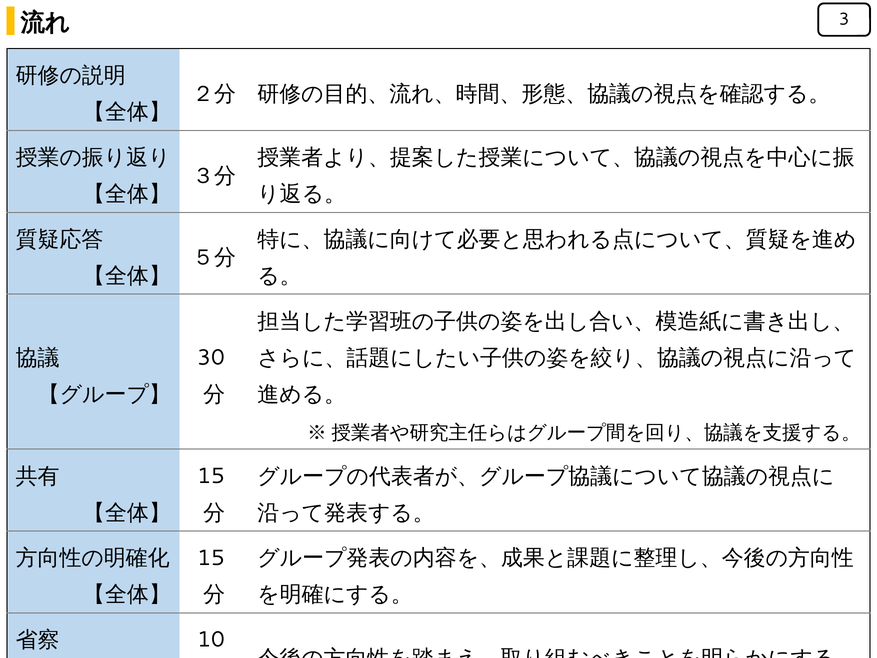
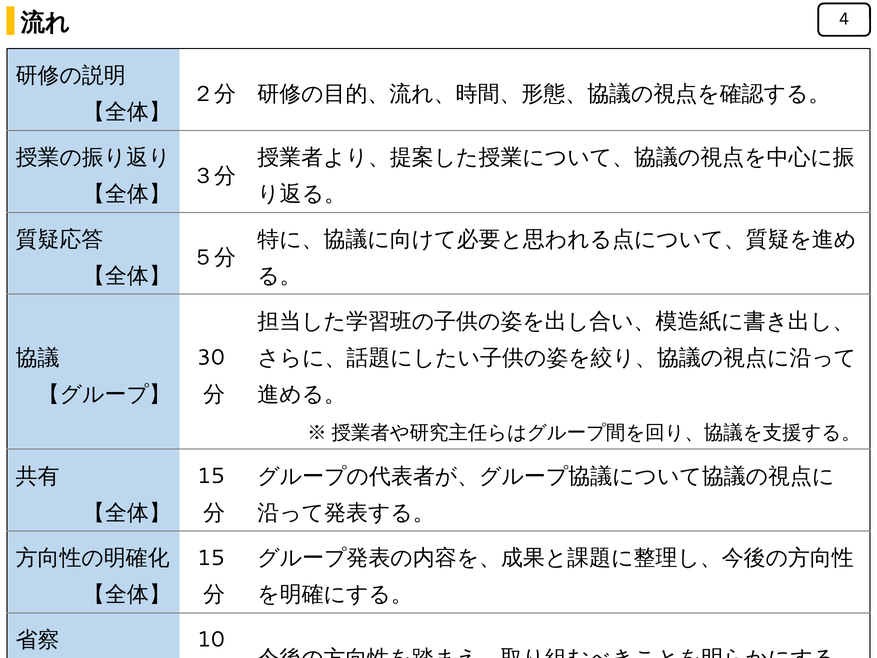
3: 3 -> 4 (844, 19)
